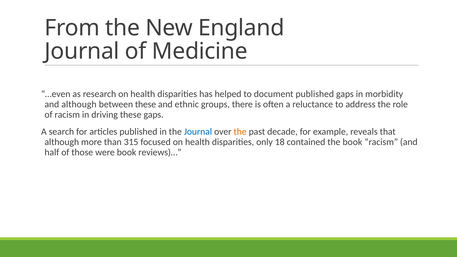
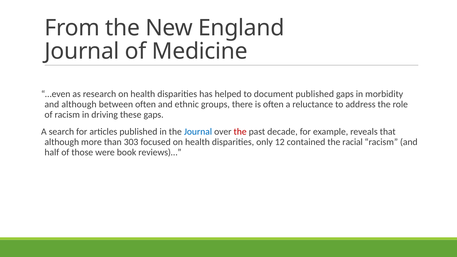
between these: these -> often (146, 104)
the colour: orange -> red (240, 132)
315: 315 -> 303 (131, 142)
18: 18 -> 12 (280, 142)
the book: book -> racial (353, 142)
